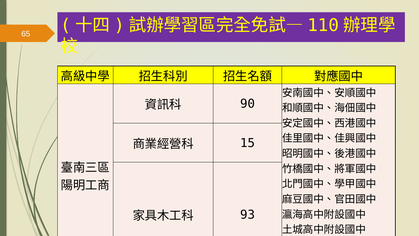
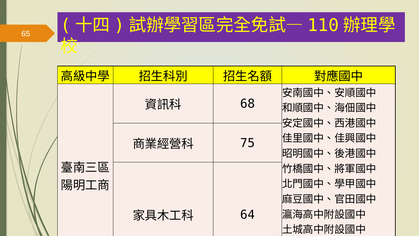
90: 90 -> 68 (248, 104)
15: 15 -> 75 (248, 143)
93: 93 -> 64 (248, 215)
